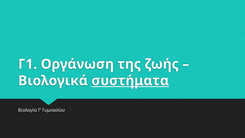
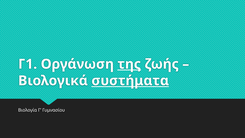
της underline: none -> present (129, 64)
